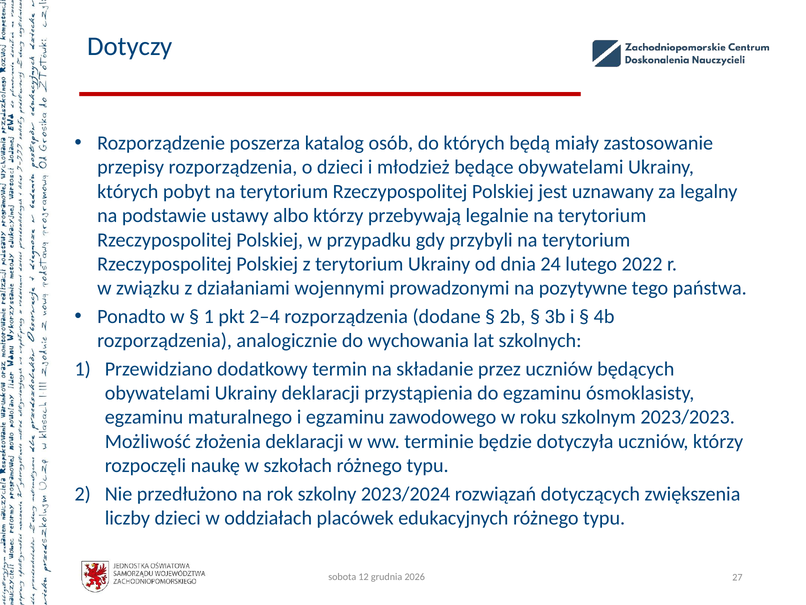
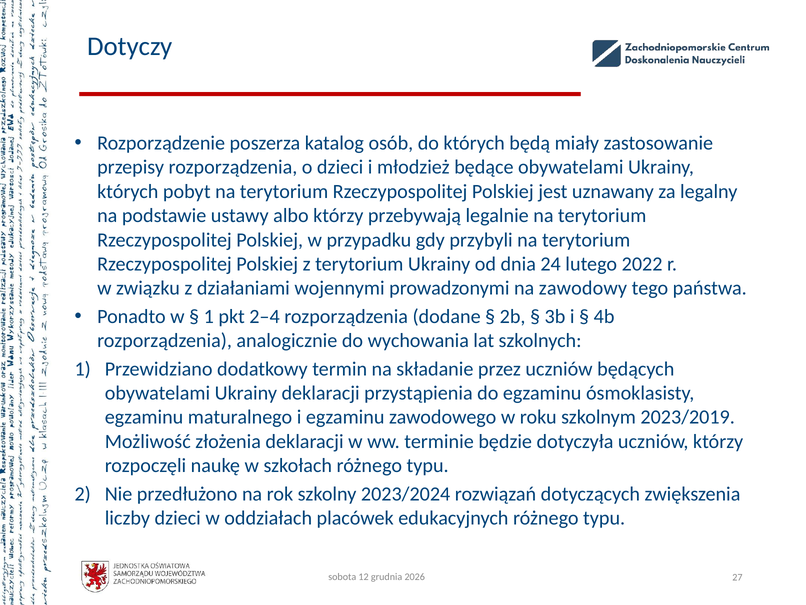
pozytywne: pozytywne -> zawodowy (583, 288)
2023/2023: 2023/2023 -> 2023/2019 (688, 417)
